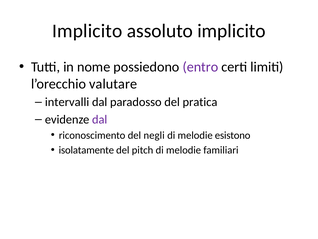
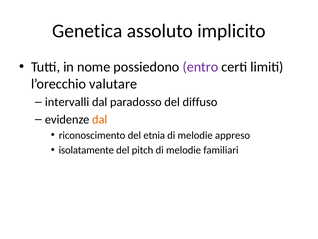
Implicito: Implicito -> Genetica (87, 31)
pratica: pratica -> diffuso (200, 102)
dal colour: purple -> orange (100, 119)
negli: negli -> etnia (154, 135)
esistono: esistono -> appreso (233, 135)
